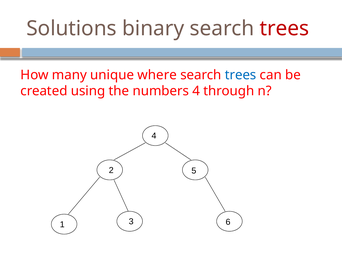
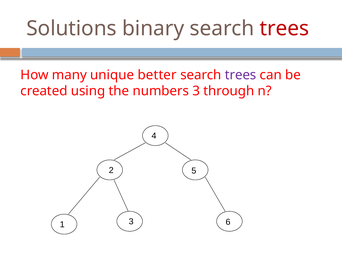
where: where -> better (157, 75)
trees colour: blue -> purple (241, 75)
numbers 4: 4 -> 3 (196, 91)
